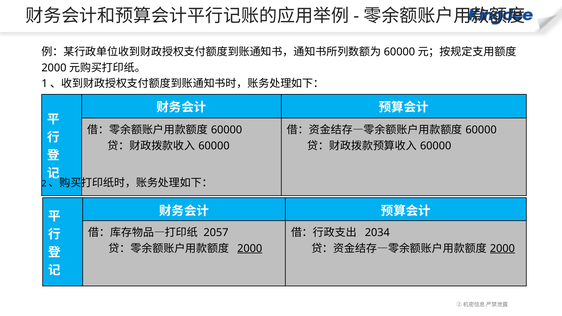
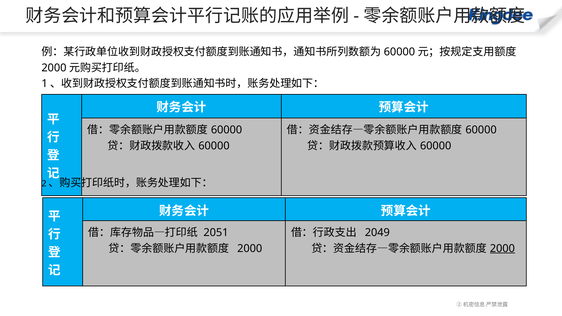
2057: 2057 -> 2051 (216, 233)
2034: 2034 -> 2049 (377, 233)
2000 underline: present -> none (250, 249)
